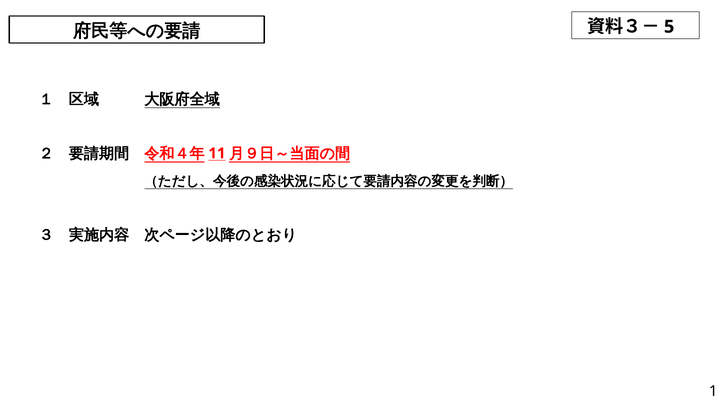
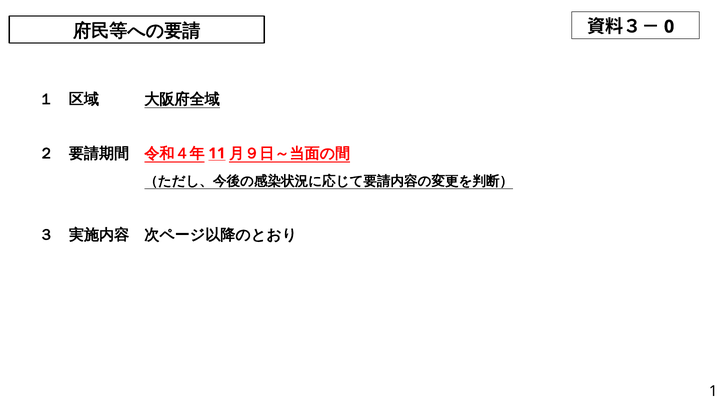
5: 5 -> 0 (669, 27)
